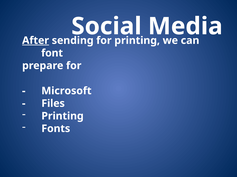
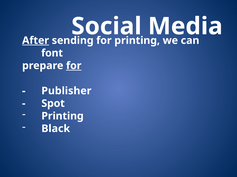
for underline: none -> present (74, 66)
Microsoft: Microsoft -> Publisher (66, 91)
Files: Files -> Spot (53, 104)
Fonts: Fonts -> Black (56, 129)
